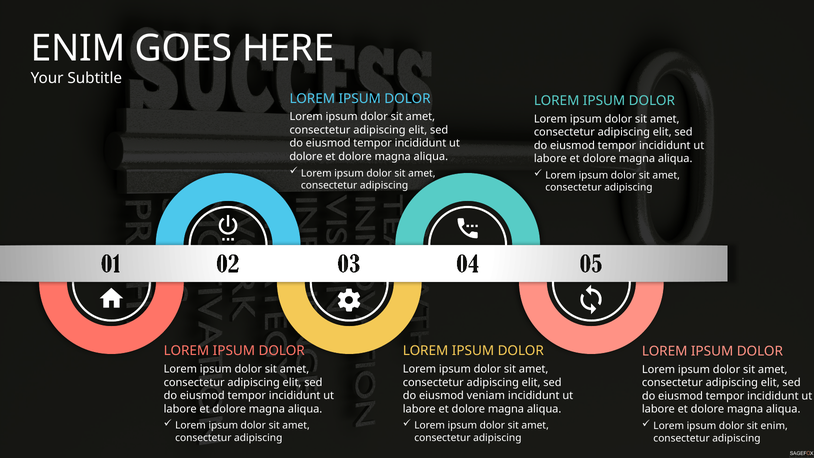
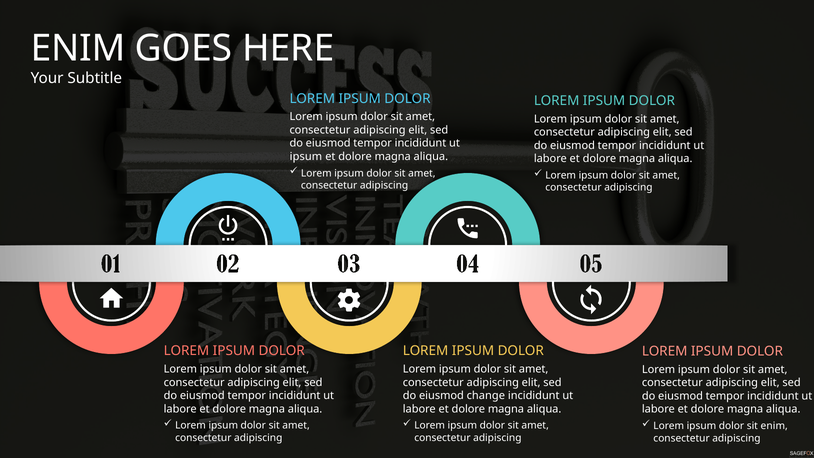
dolore: dolore -> ipsum (306, 156)
veniam: veniam -> change (486, 396)
